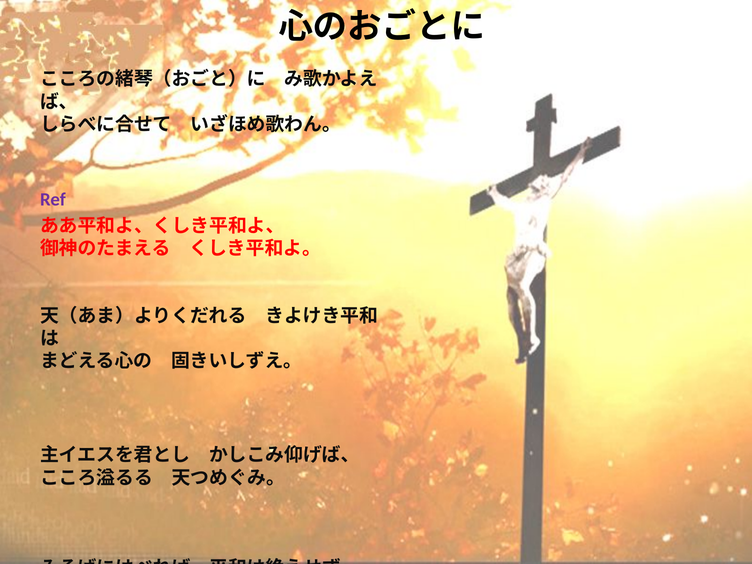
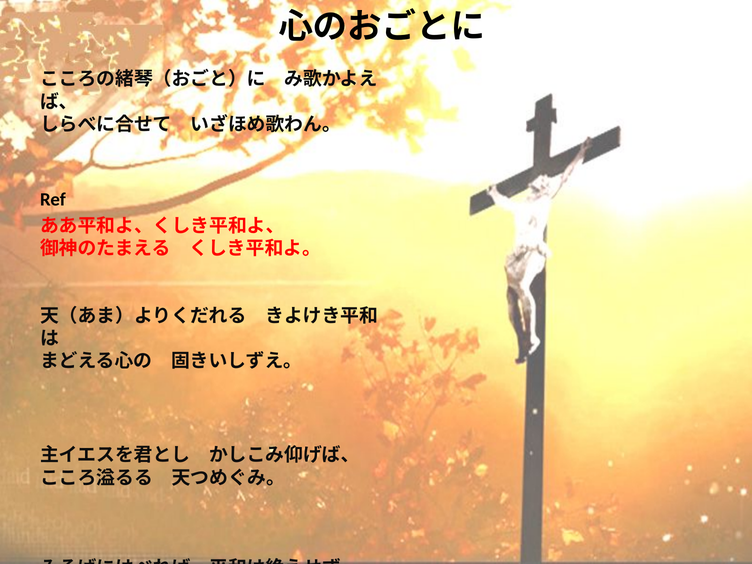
Ref colour: purple -> black (53, 200)
